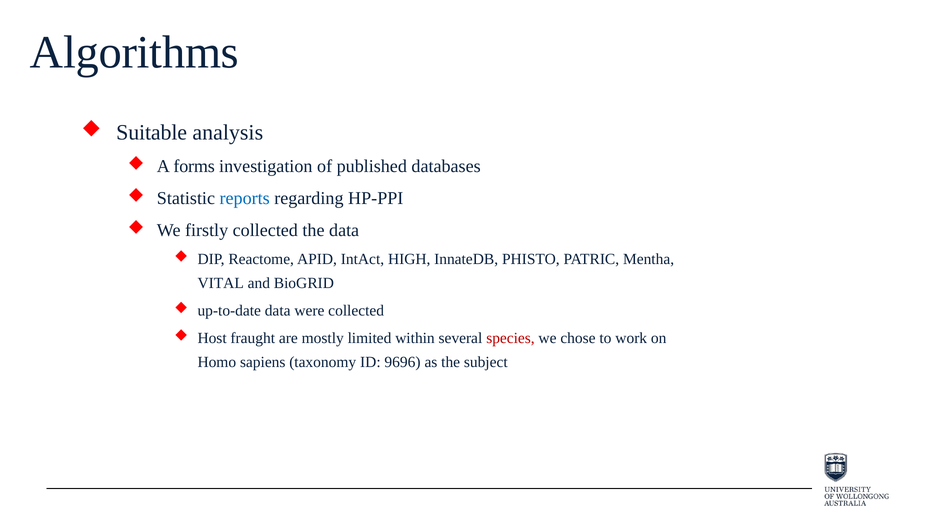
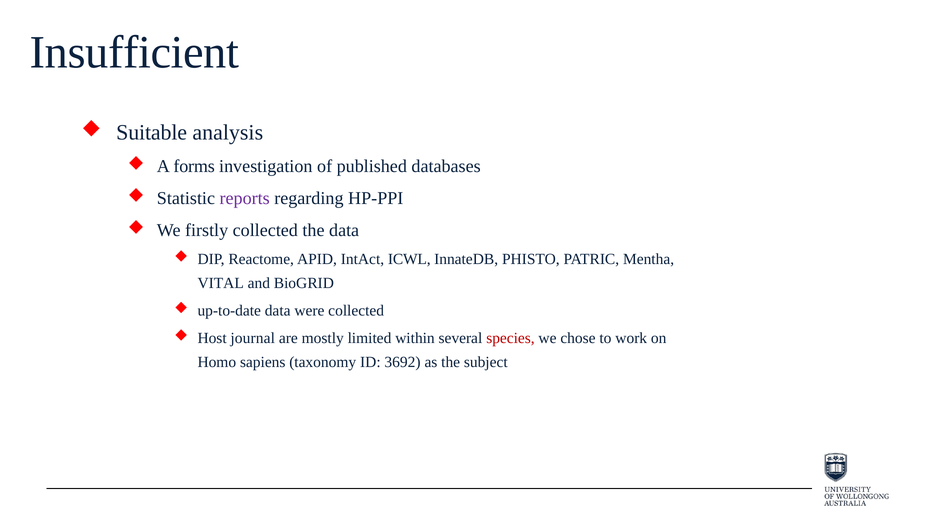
Algorithms: Algorithms -> Insufficient (134, 53)
reports colour: blue -> purple (245, 199)
HIGH: HIGH -> ICWL (409, 260)
fraught: fraught -> journal (253, 338)
9696: 9696 -> 3692 (403, 363)
